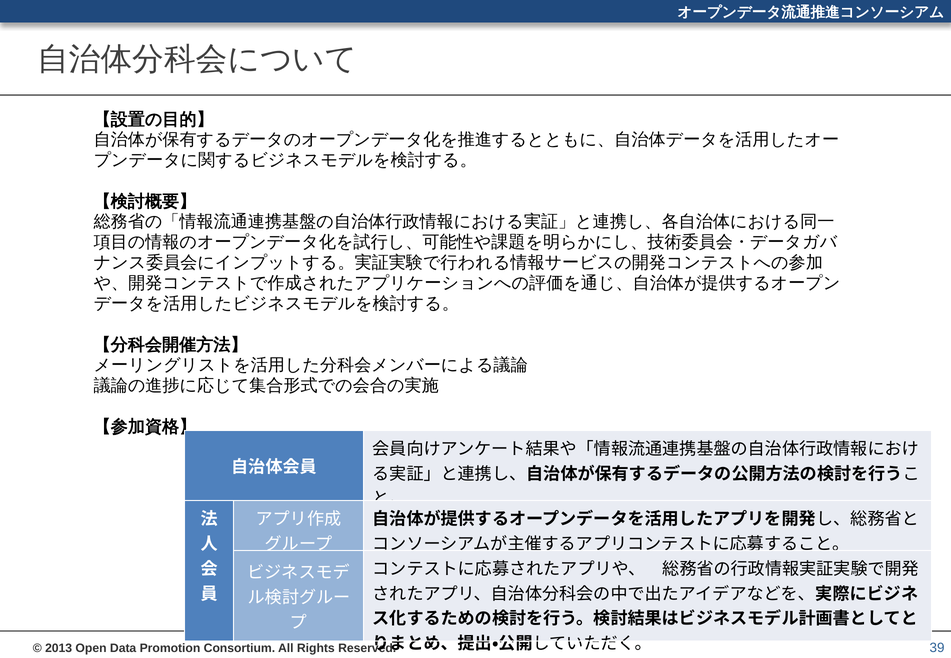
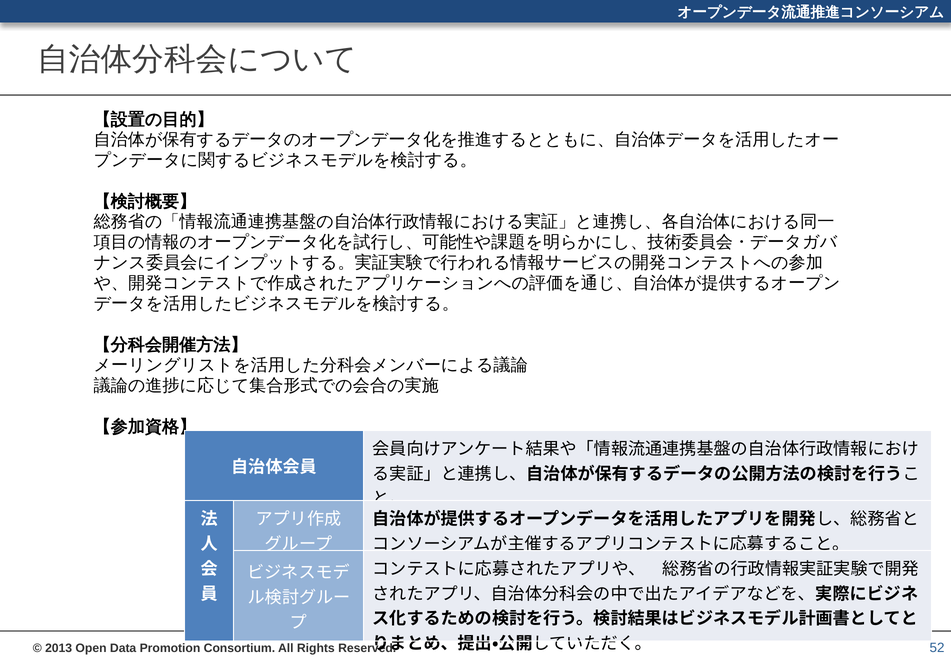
39: 39 -> 52 (937, 648)
